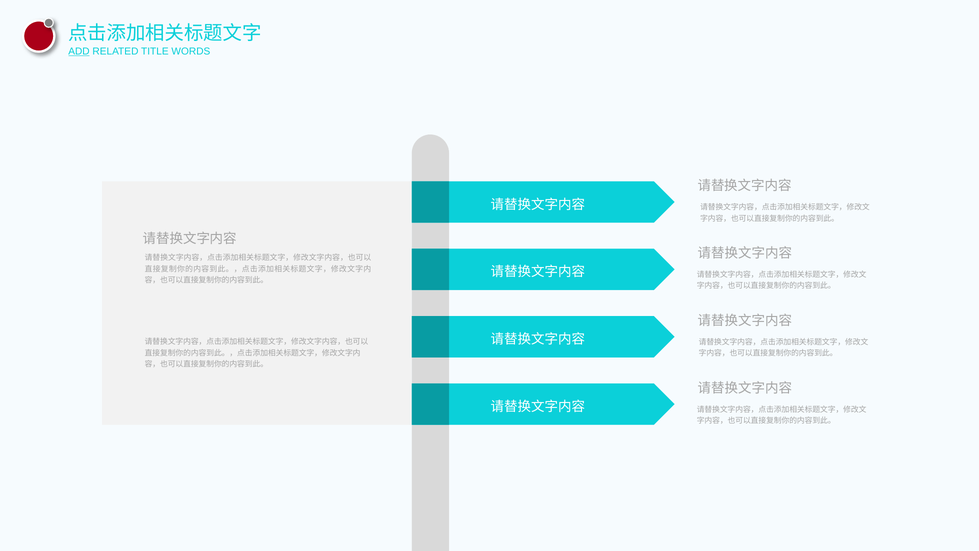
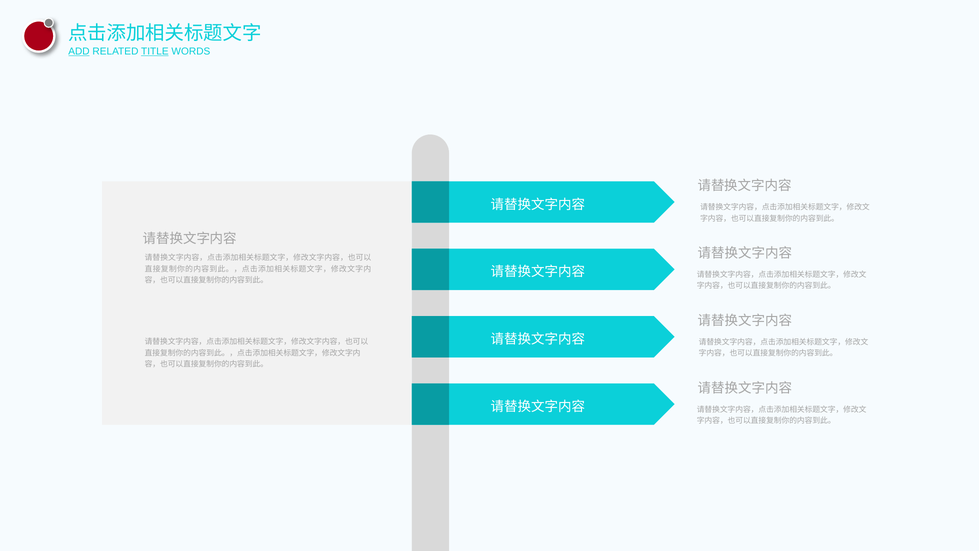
TITLE underline: none -> present (155, 51)
